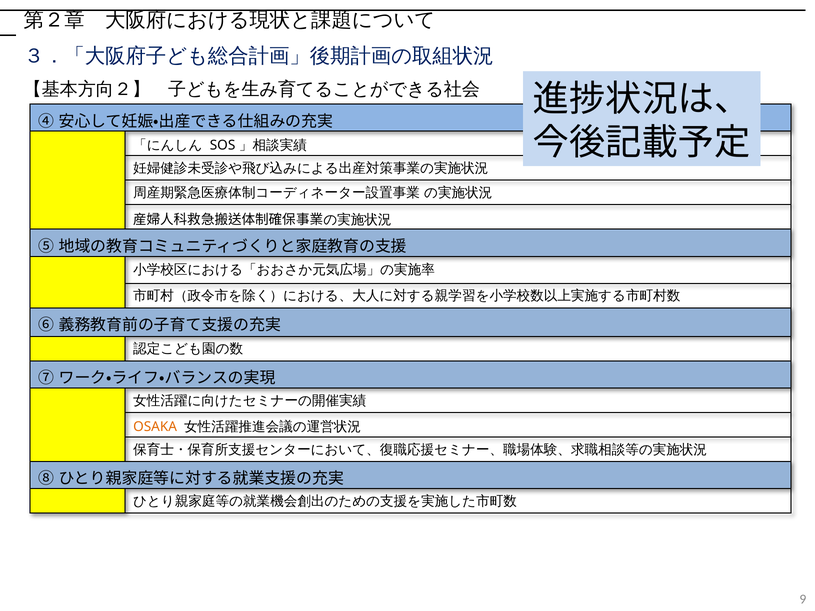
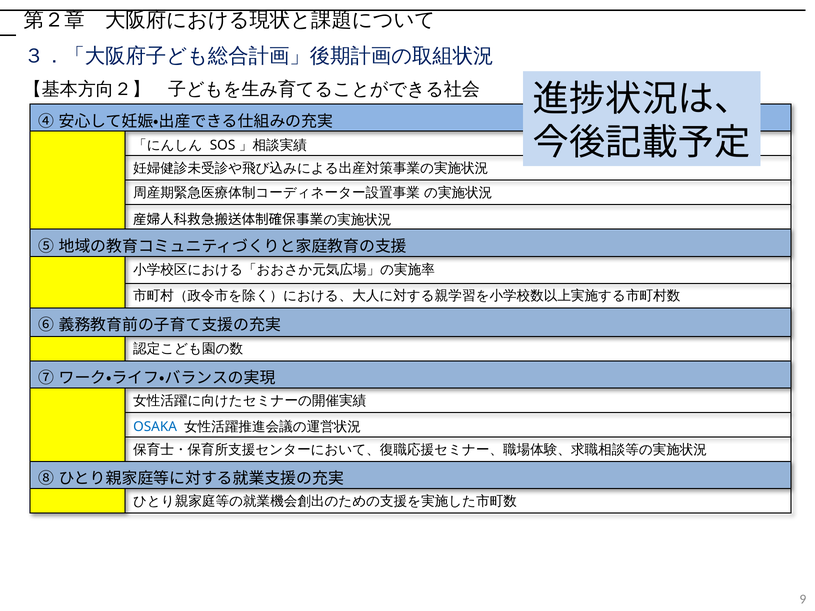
OSAKA colour: orange -> blue (155, 427)
